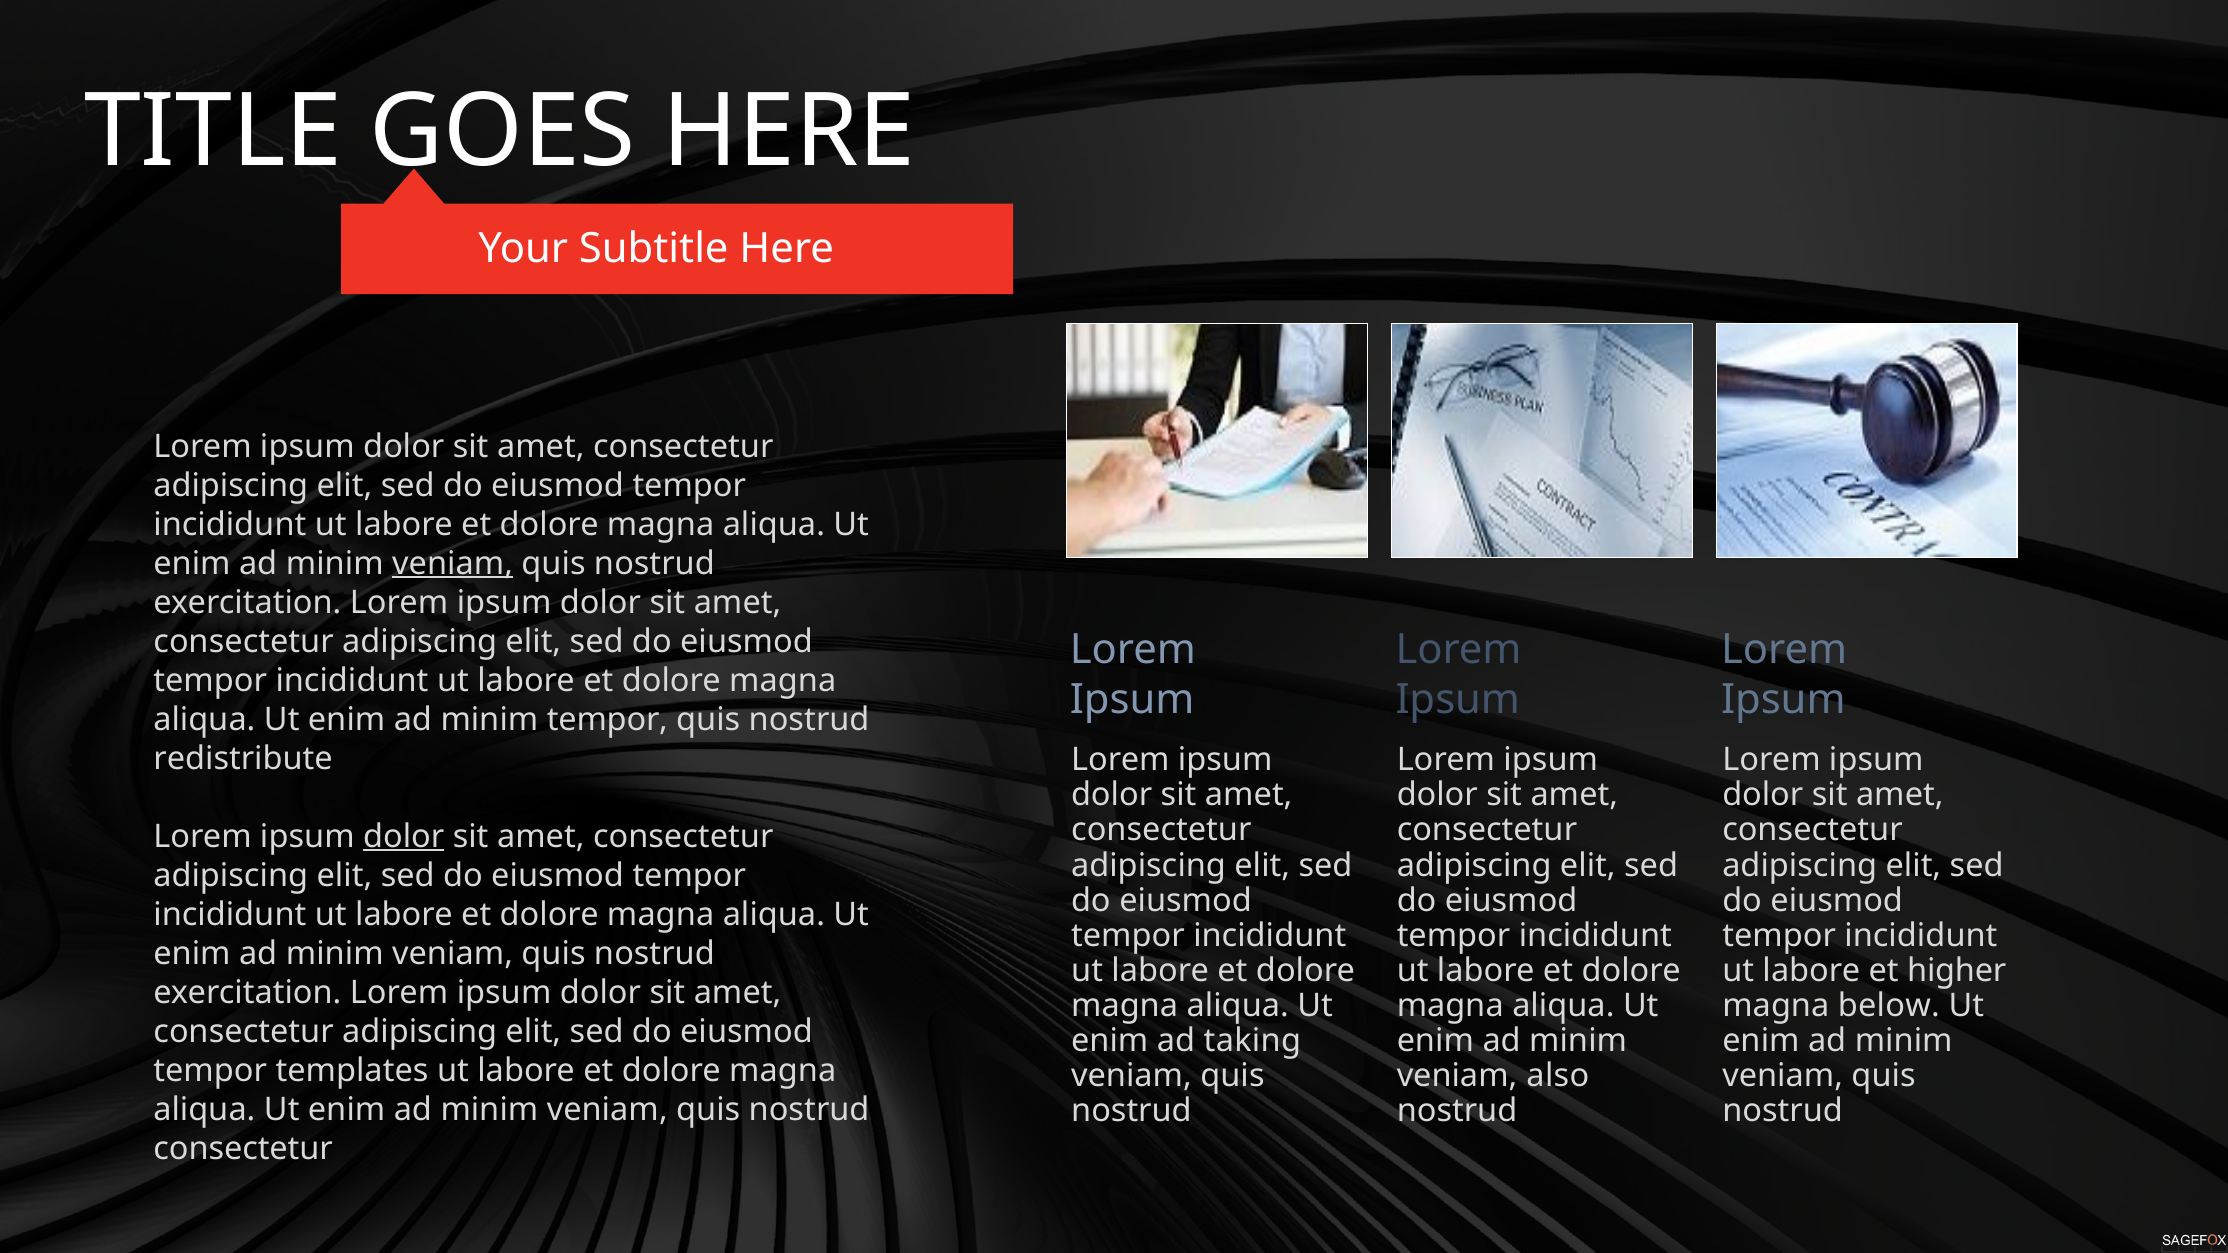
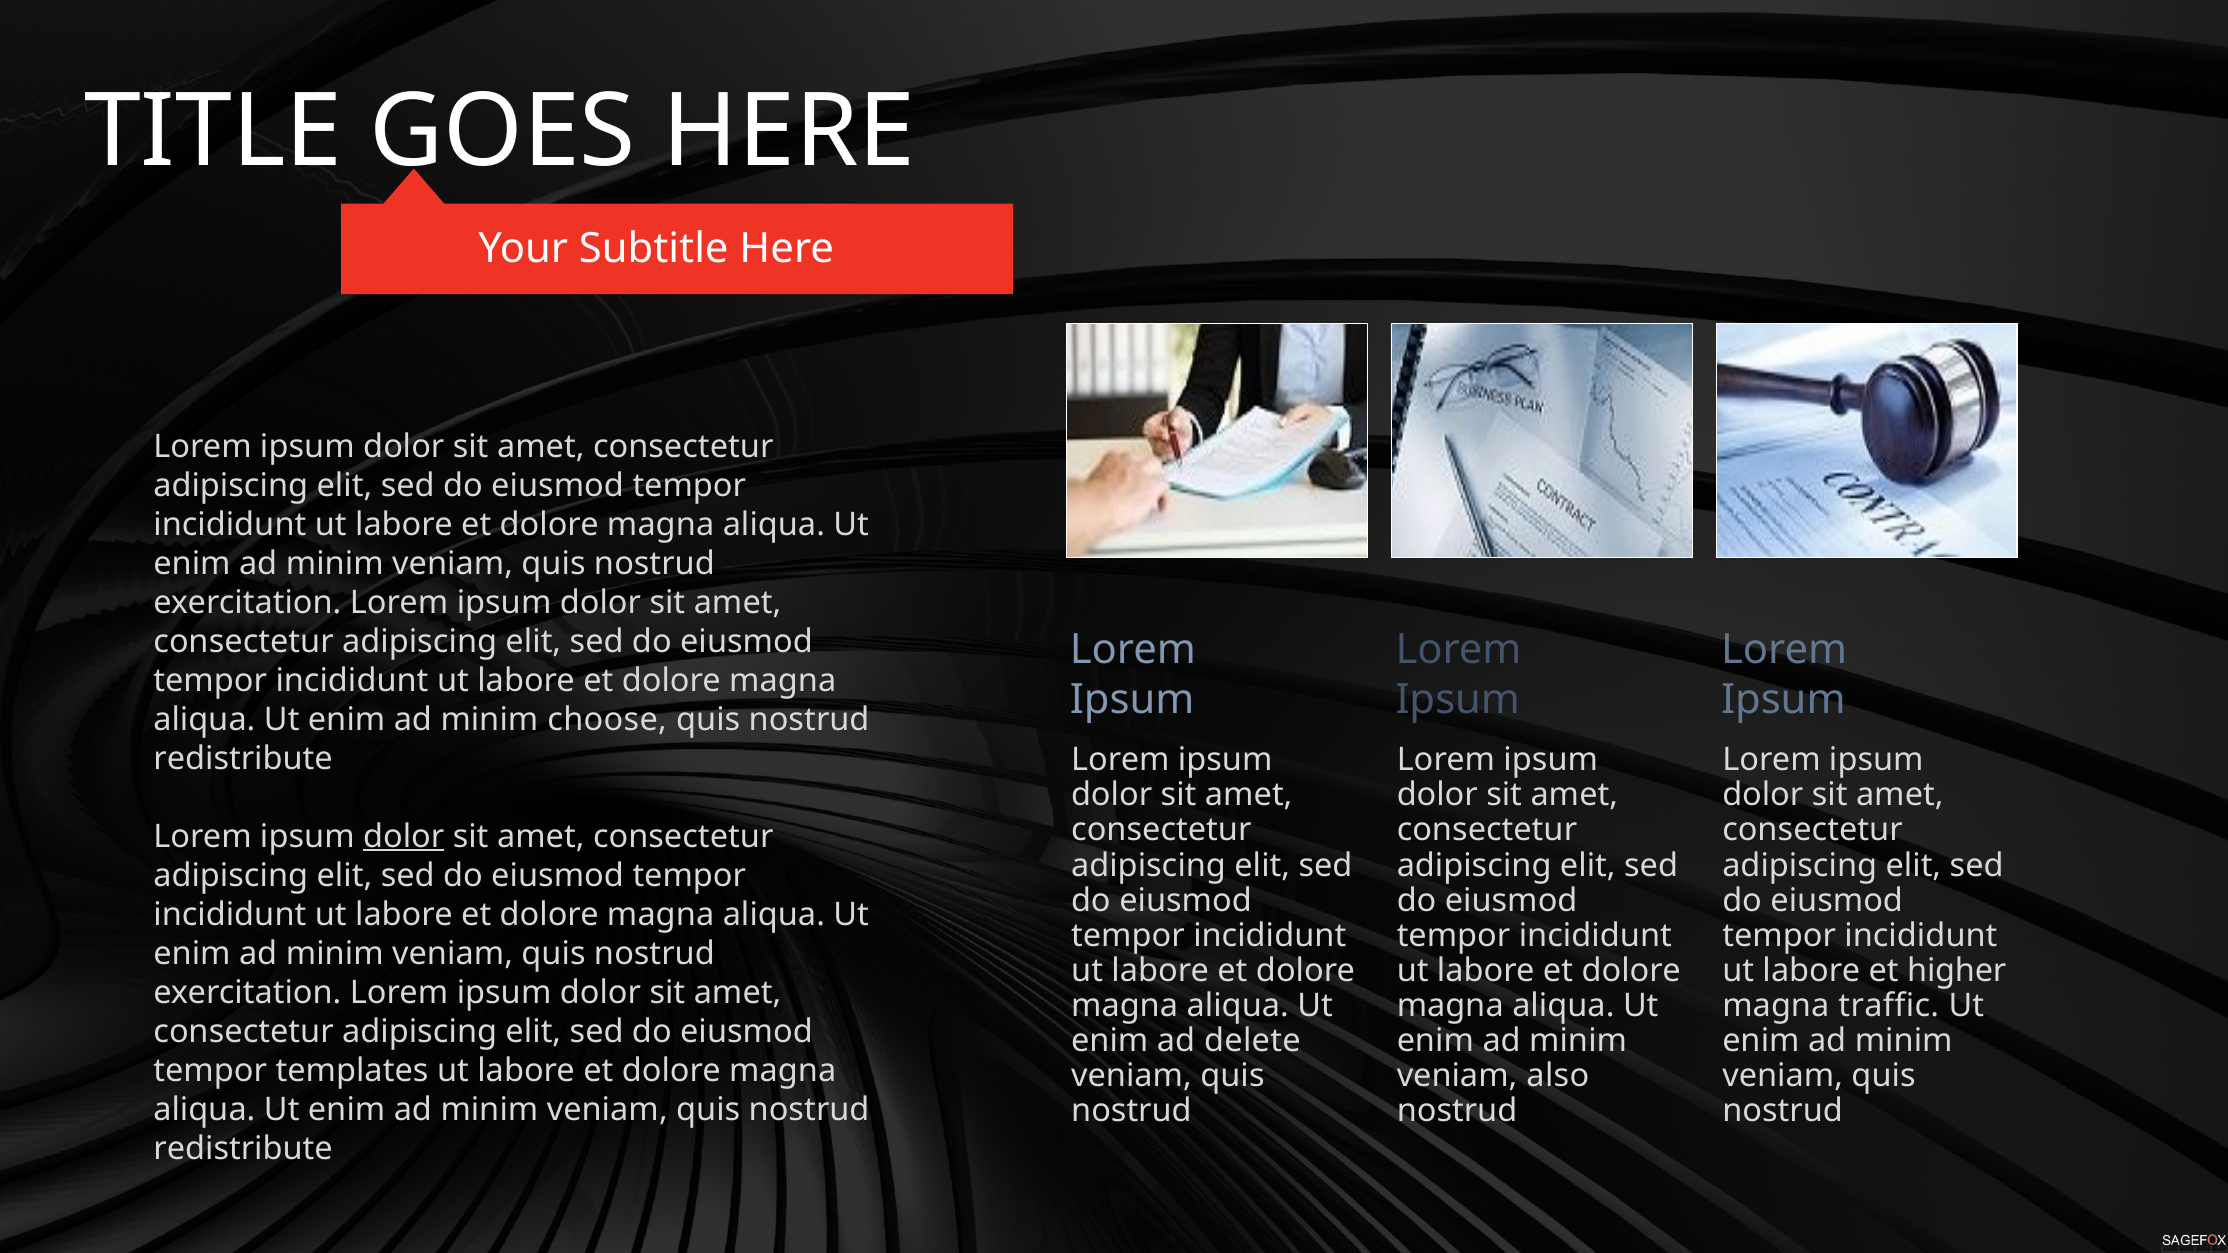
veniam underline: present -> none (453, 563)
minim tempor: tempor -> choose (607, 720)
below: below -> traffic (1889, 1006)
taking: taking -> delete (1252, 1041)
consectetur: consectetur -> redistribute (243, 1149)
